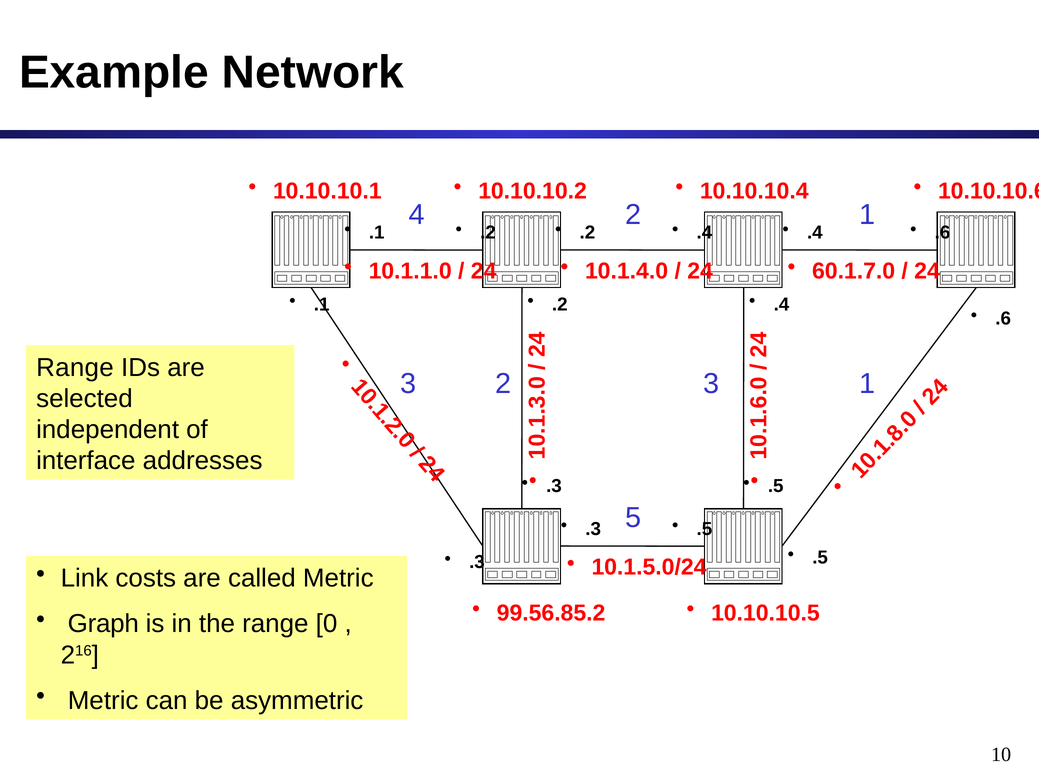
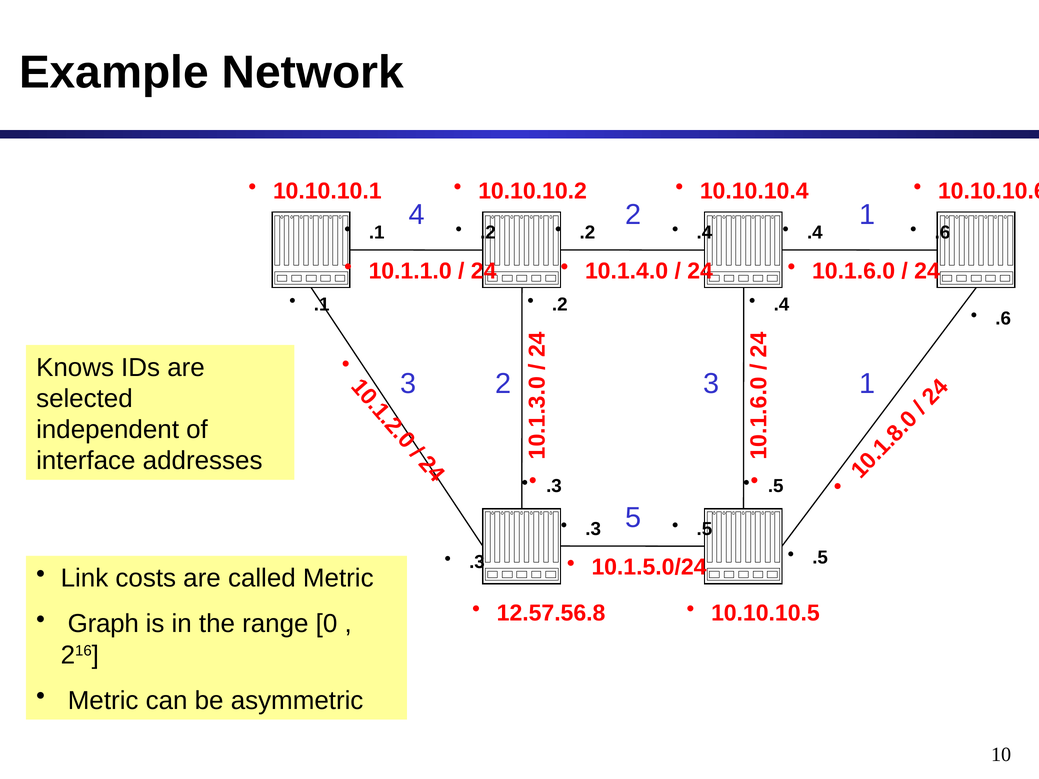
60.1.7.0: 60.1.7.0 -> 10.1.6.0 (854, 271)
Range: Range -> Knows (75, 368)
99.56.85.2: 99.56.85.2 -> 12.57.56.8 (551, 613)
